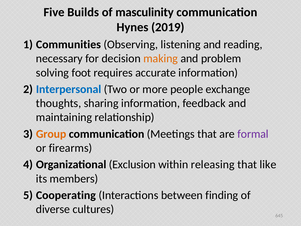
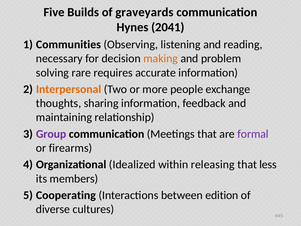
masculinity: masculinity -> graveyards (144, 12)
2019: 2019 -> 2041 (168, 27)
foot: foot -> rare (81, 73)
Interpersonal colour: blue -> orange (69, 89)
Group colour: orange -> purple (51, 134)
Exclusion: Exclusion -> Idealized (132, 164)
like: like -> less (268, 164)
finding: finding -> edition (222, 195)
